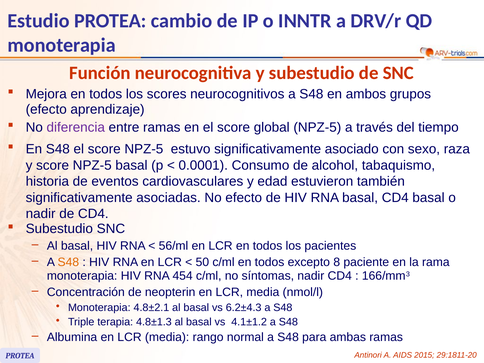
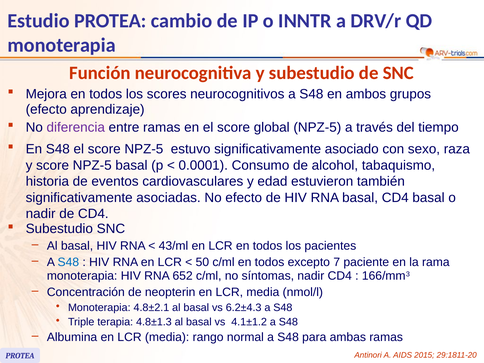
56/ml: 56/ml -> 43/ml (173, 246)
S48 colour: orange -> blue (68, 262)
8: 8 -> 7 (337, 262)
454: 454 -> 652 (183, 276)
